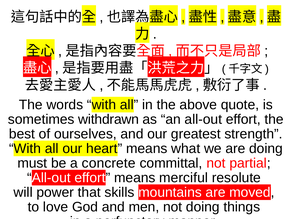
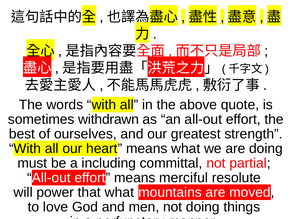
concrete: concrete -> including (109, 163)
that skills: skills -> what (119, 192)
